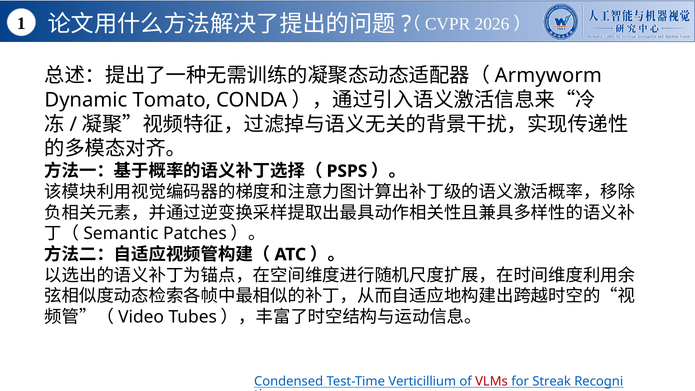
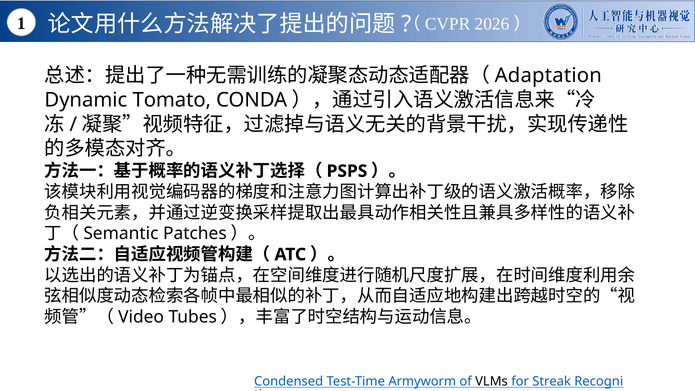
Armyworm: Armyworm -> Adaptation (548, 76)
Verticillium: Verticillium -> Armyworm (422, 381)
VLMs colour: red -> black (492, 381)
